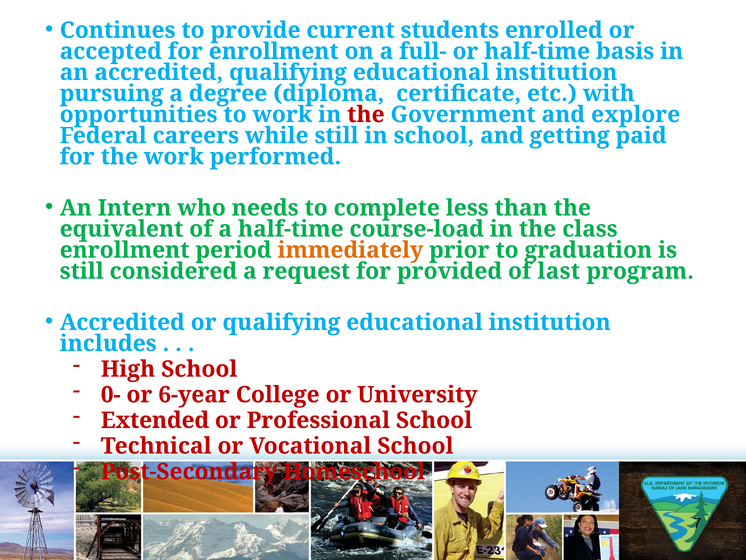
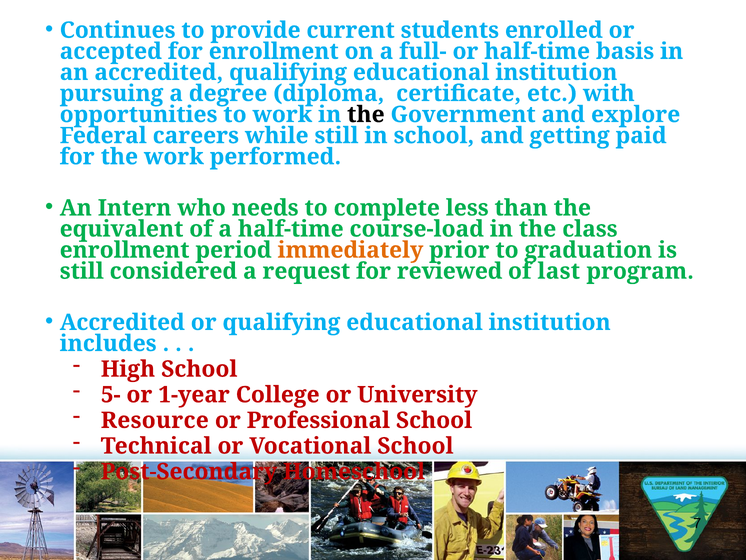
the colour: red -> black (366, 114)
provided: provided -> reviewed (450, 271)
0-: 0- -> 5- (111, 394)
6-year: 6-year -> 1-year (194, 394)
Extended: Extended -> Resource (155, 420)
